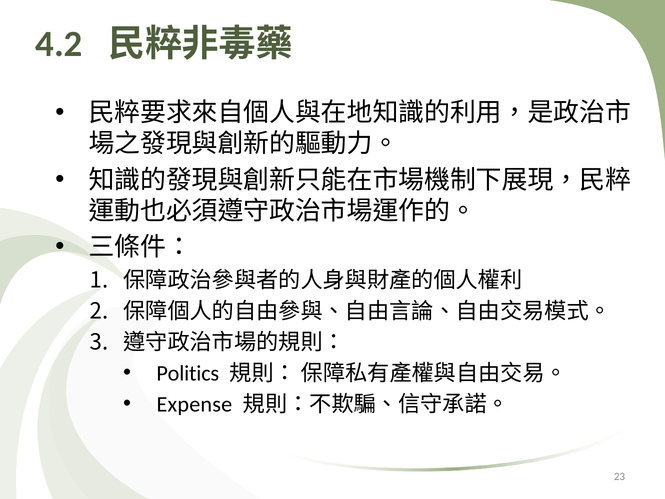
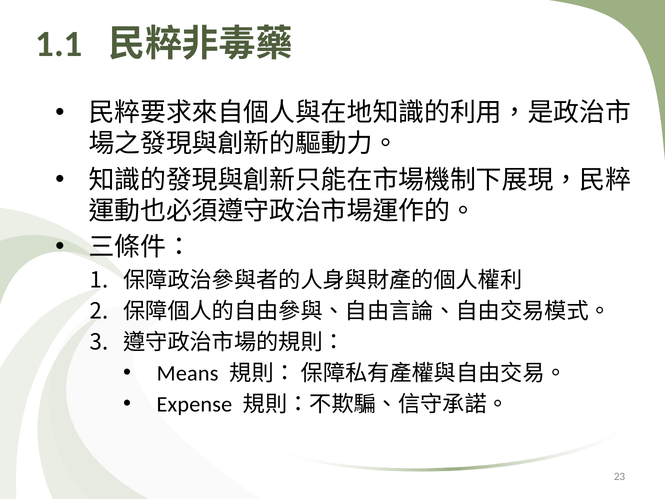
4.2: 4.2 -> 1.1 (59, 44)
Politics: Politics -> Means (188, 373)
